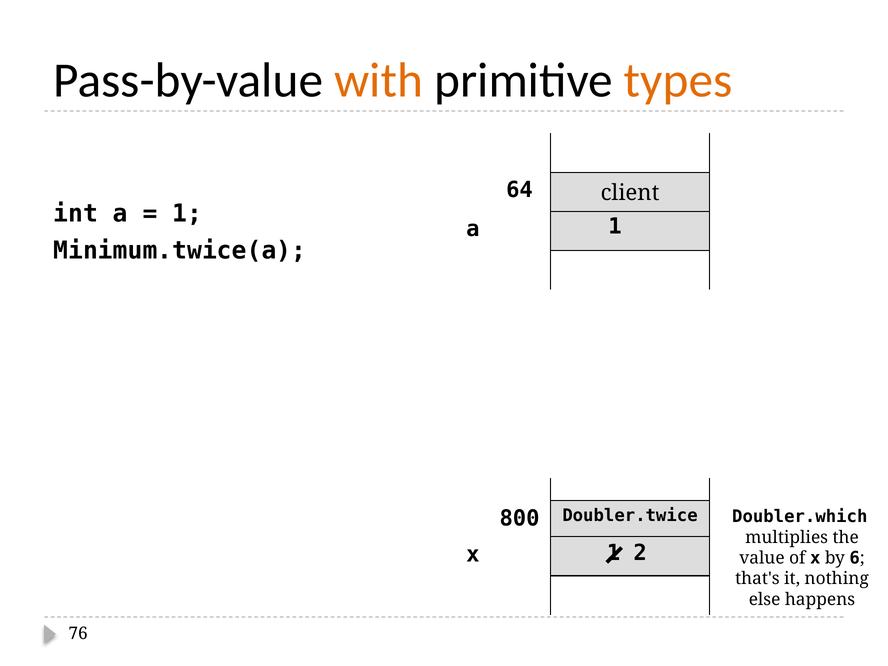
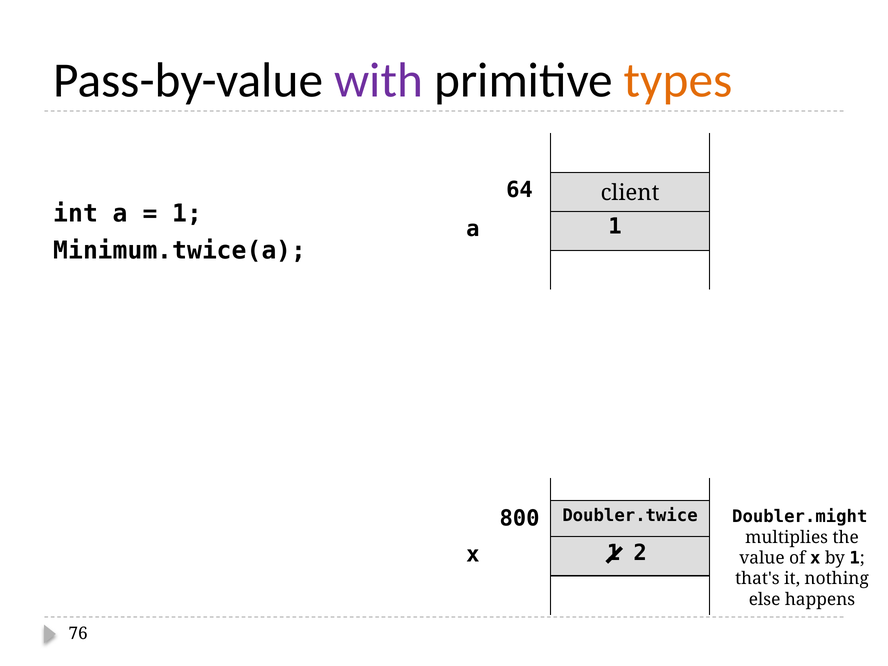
with colour: orange -> purple (379, 80)
Doubler.which: Doubler.which -> Doubler.might (800, 517)
by 6: 6 -> 1 (855, 558)
